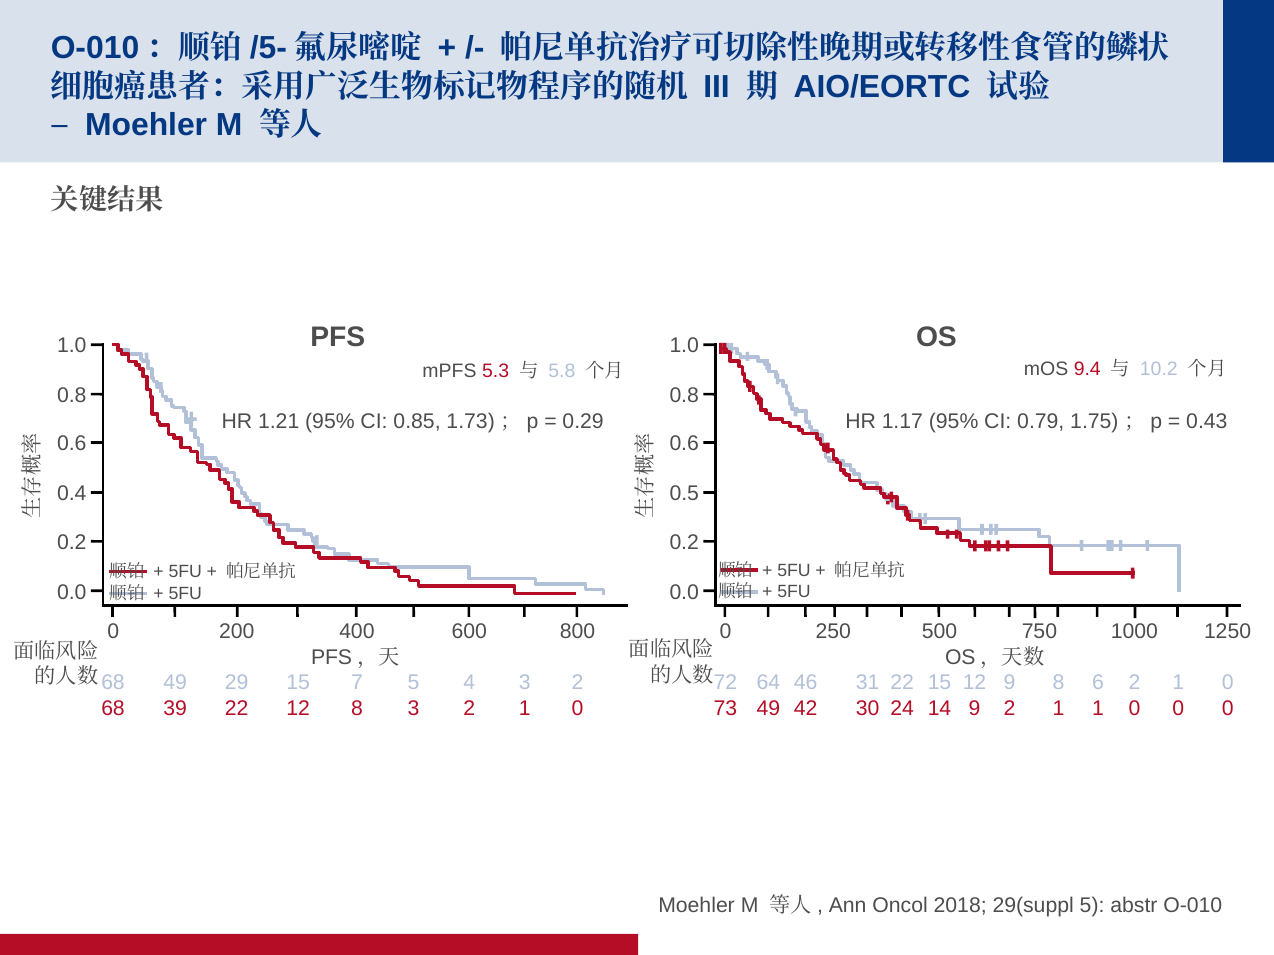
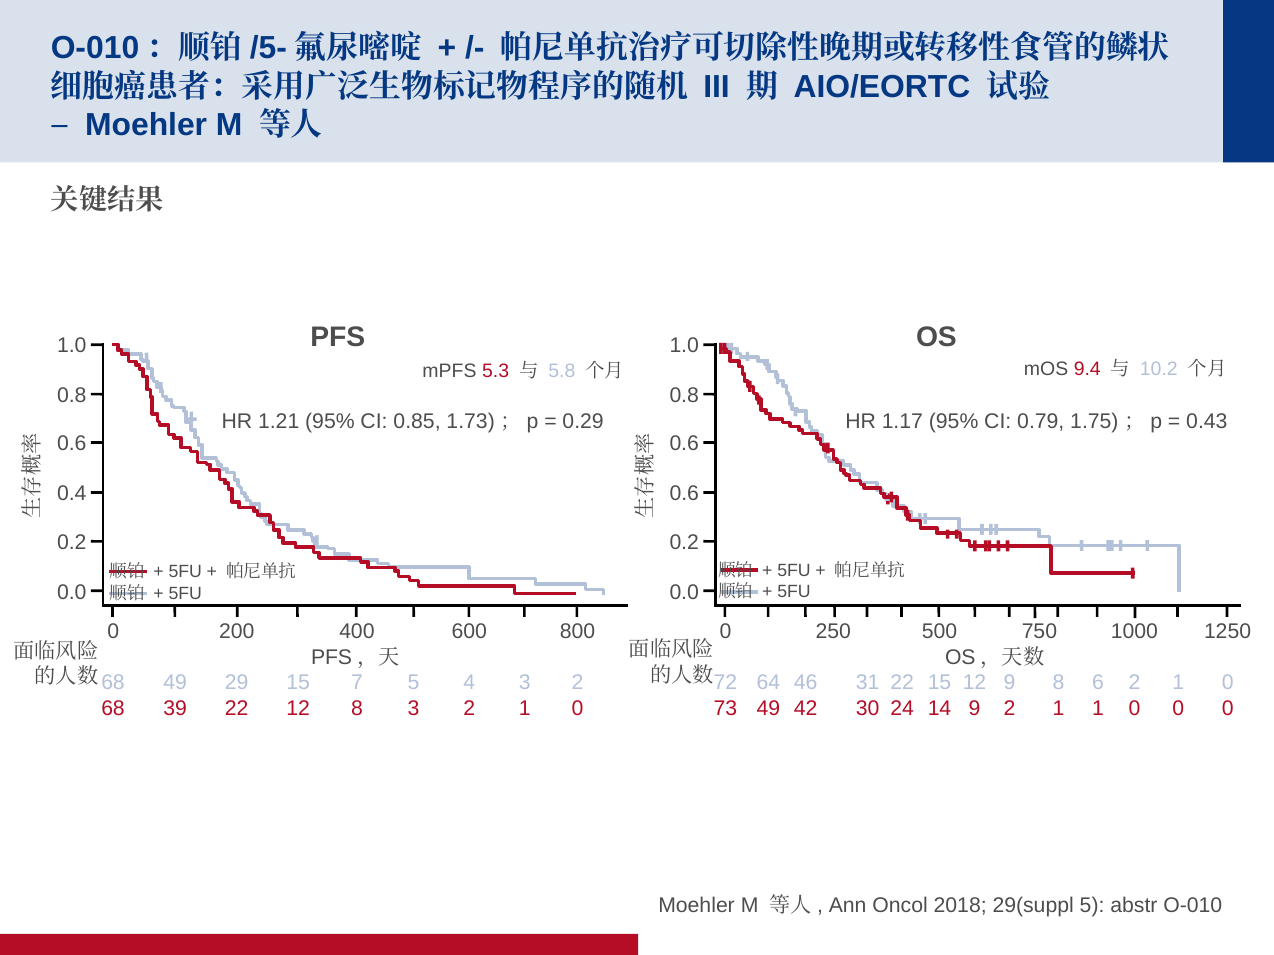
0.5: 0.5 -> 0.6 (684, 494)
